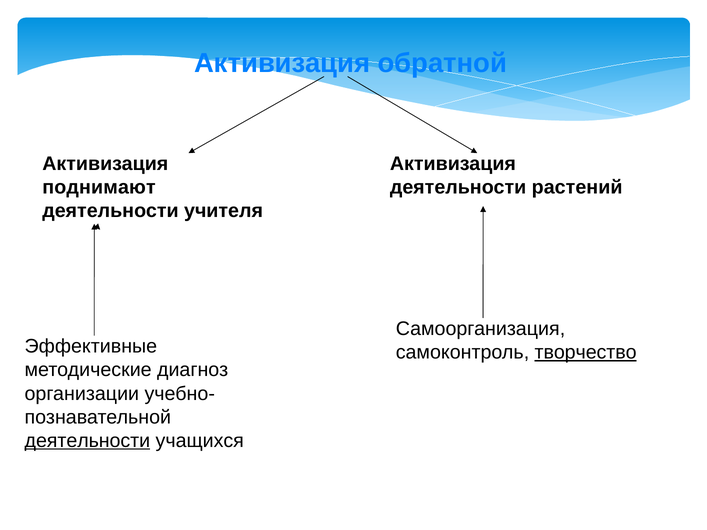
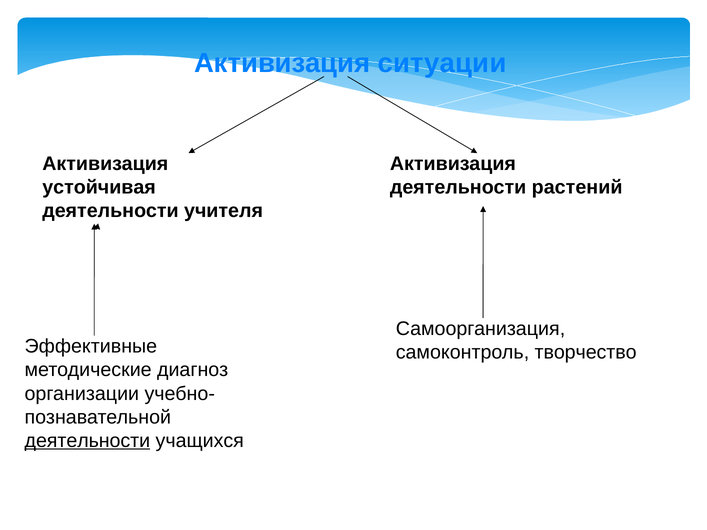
обратной: обратной -> ситуации (442, 63)
поднимают: поднимают -> устойчивая (99, 188)
творчество underline: present -> none (586, 352)
